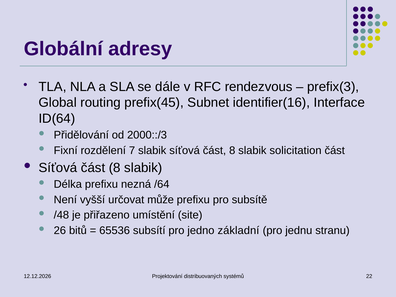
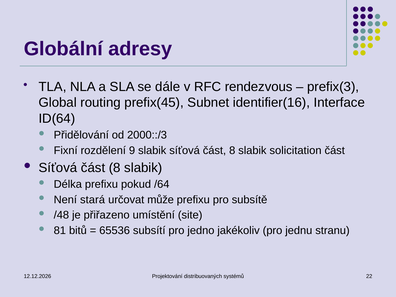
7: 7 -> 9 (132, 150)
nezná: nezná -> pokud (136, 184)
vyšší: vyšší -> stará (93, 200)
26: 26 -> 81 (60, 230)
základní: základní -> jakékoliv (239, 230)
